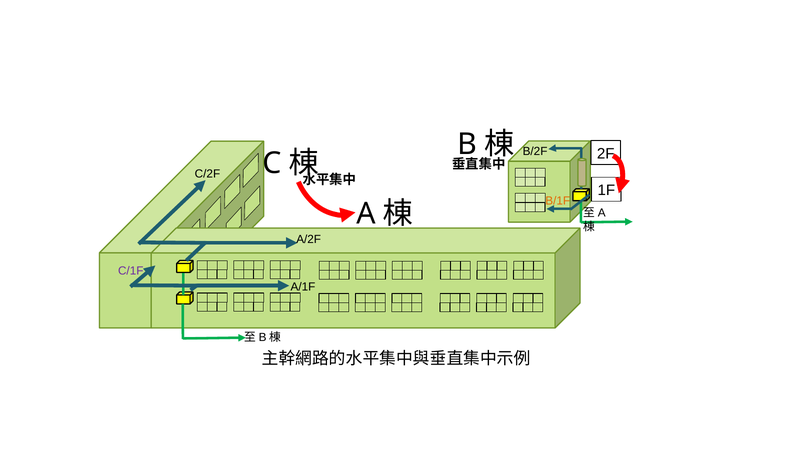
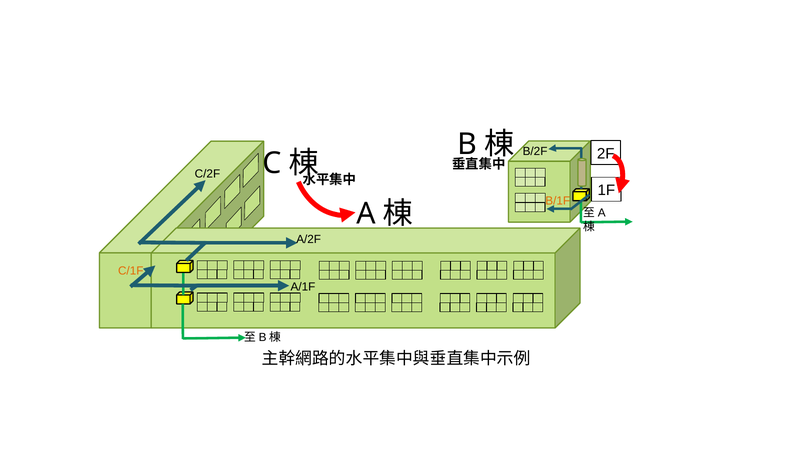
C/1F colour: purple -> orange (131, 271)
